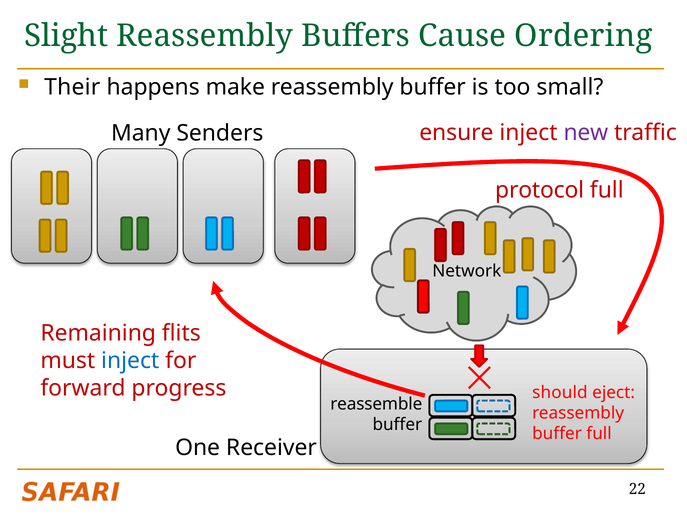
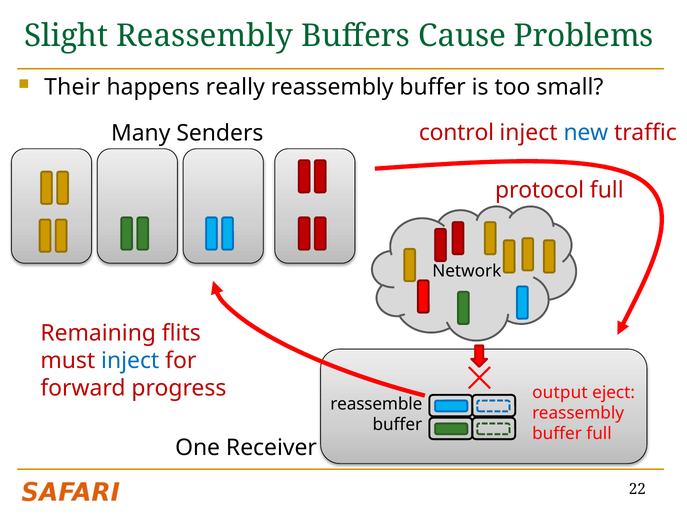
Ordering: Ordering -> Problems (584, 36)
make: make -> really (235, 87)
ensure: ensure -> control (456, 133)
new colour: purple -> blue (586, 133)
should: should -> output (560, 393)
